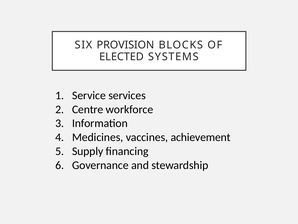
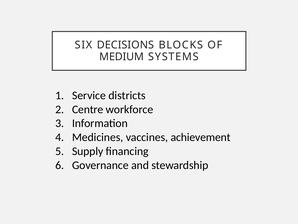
PROVISION: PROVISION -> DECISIONS (125, 45)
ELECTED: ELECTED -> MEDIUM (122, 57)
services: services -> districts (127, 95)
